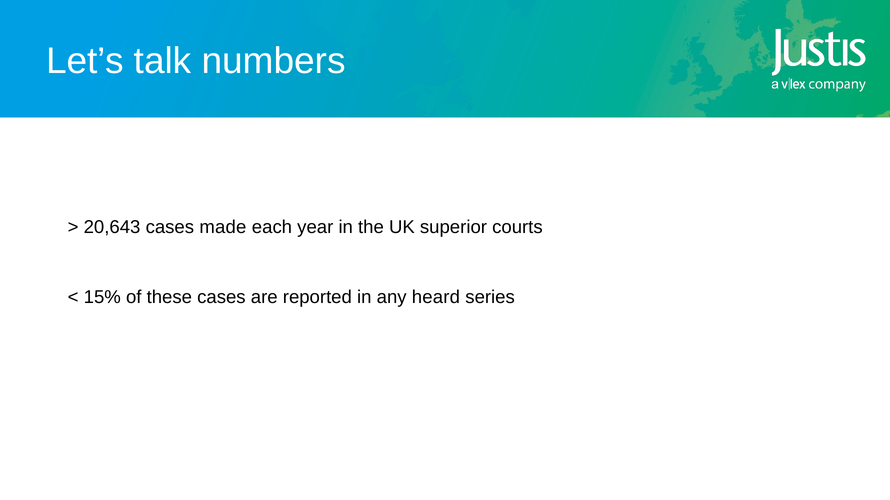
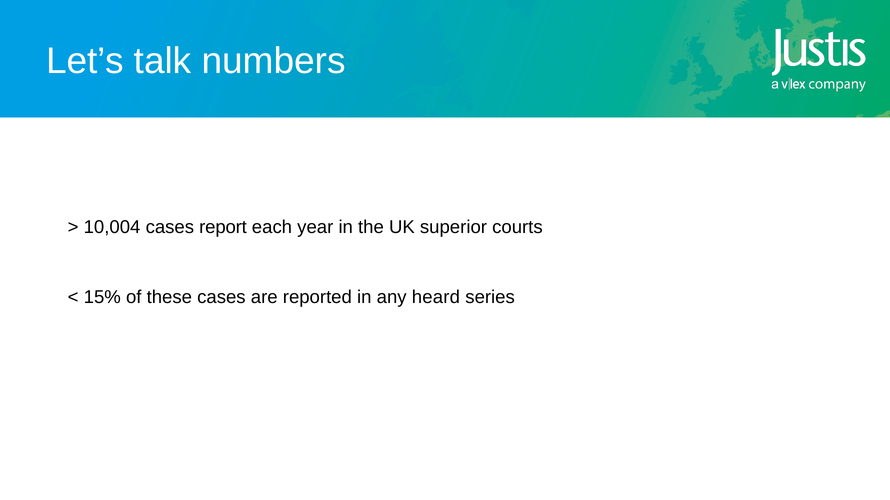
20,643: 20,643 -> 10,004 (112, 228)
made: made -> report (223, 228)
